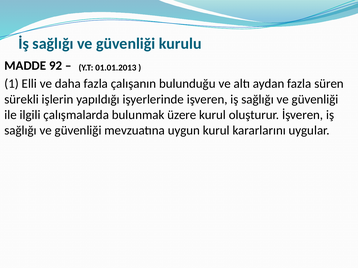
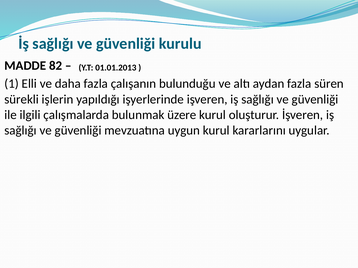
92: 92 -> 82 (56, 66)
